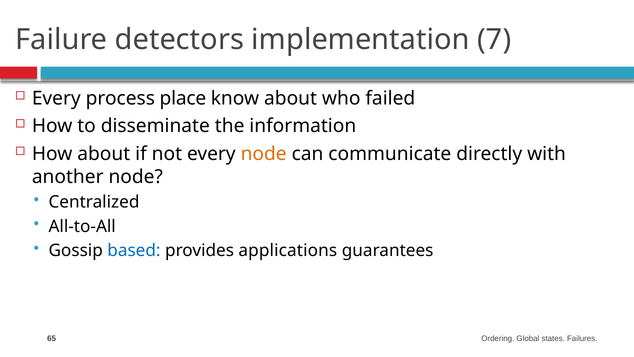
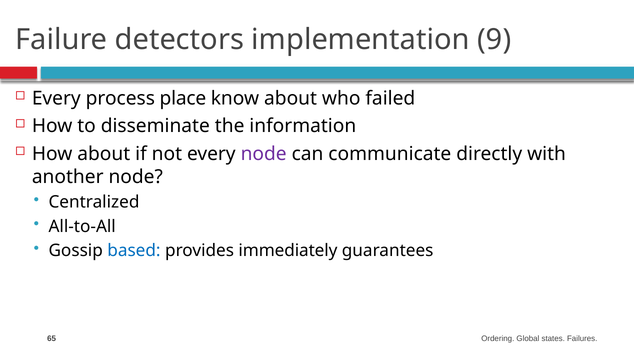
7: 7 -> 9 (494, 40)
node colour: orange -> purple (264, 154)
applications: applications -> immediately (288, 250)
